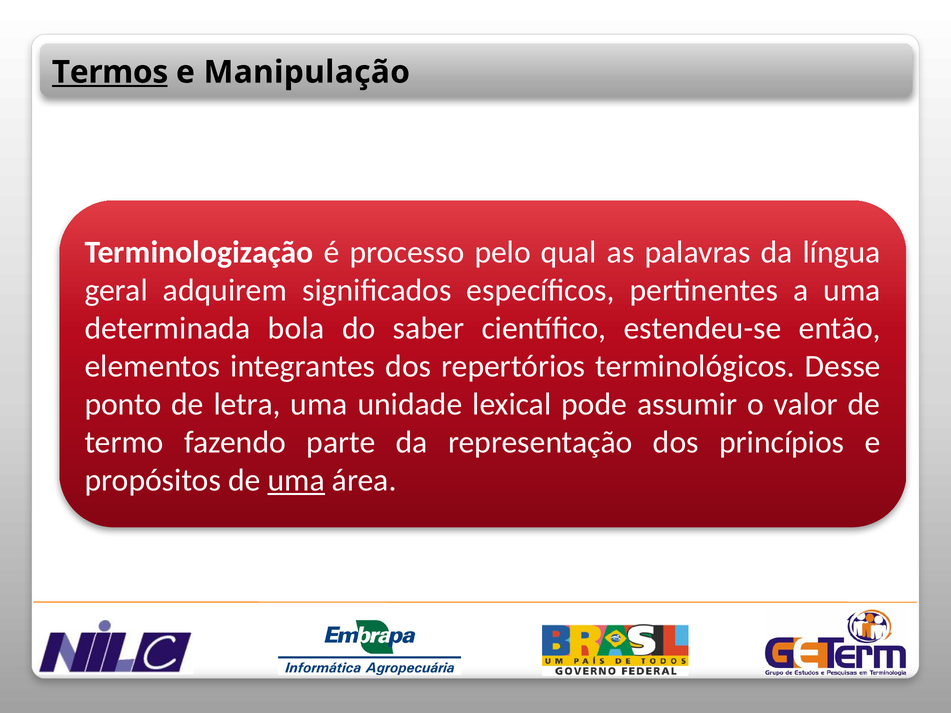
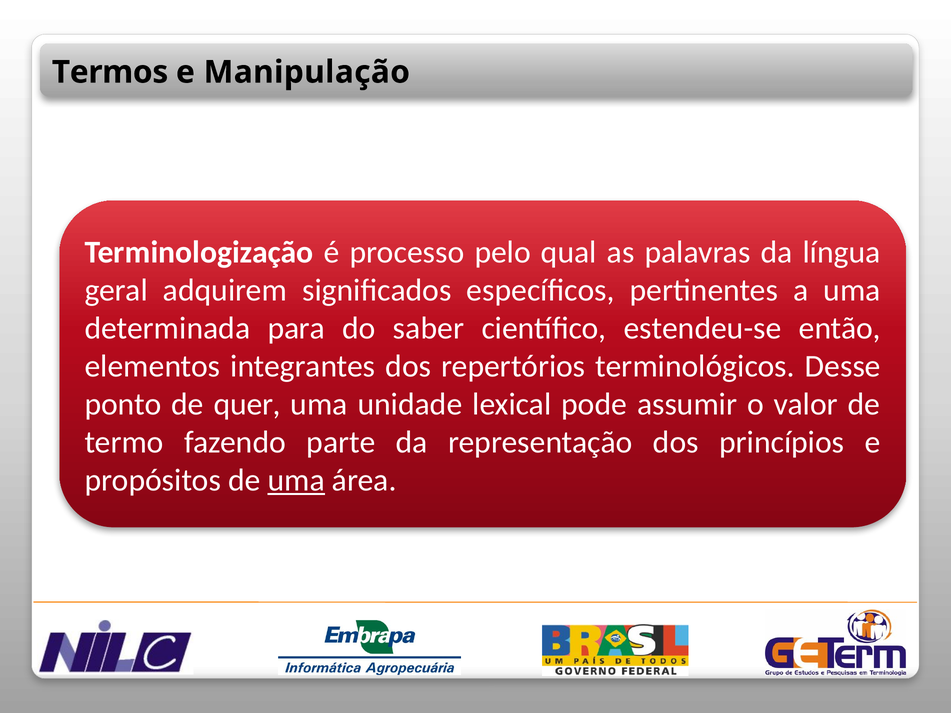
Termos underline: present -> none (110, 72)
bola: bola -> para (296, 328)
letra: letra -> quer (247, 404)
